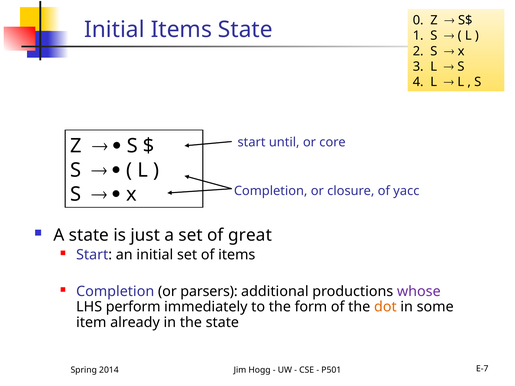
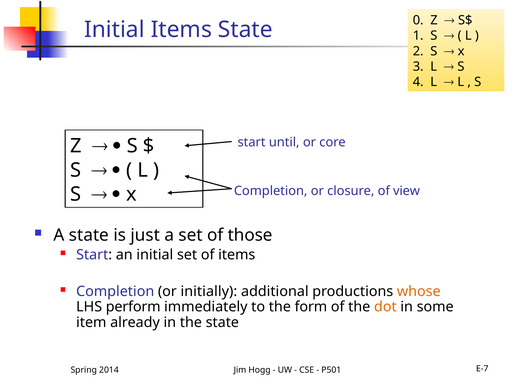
yacc: yacc -> view (406, 191)
great: great -> those (250, 235)
parsers: parsers -> initially (209, 292)
whose colour: purple -> orange (419, 292)
